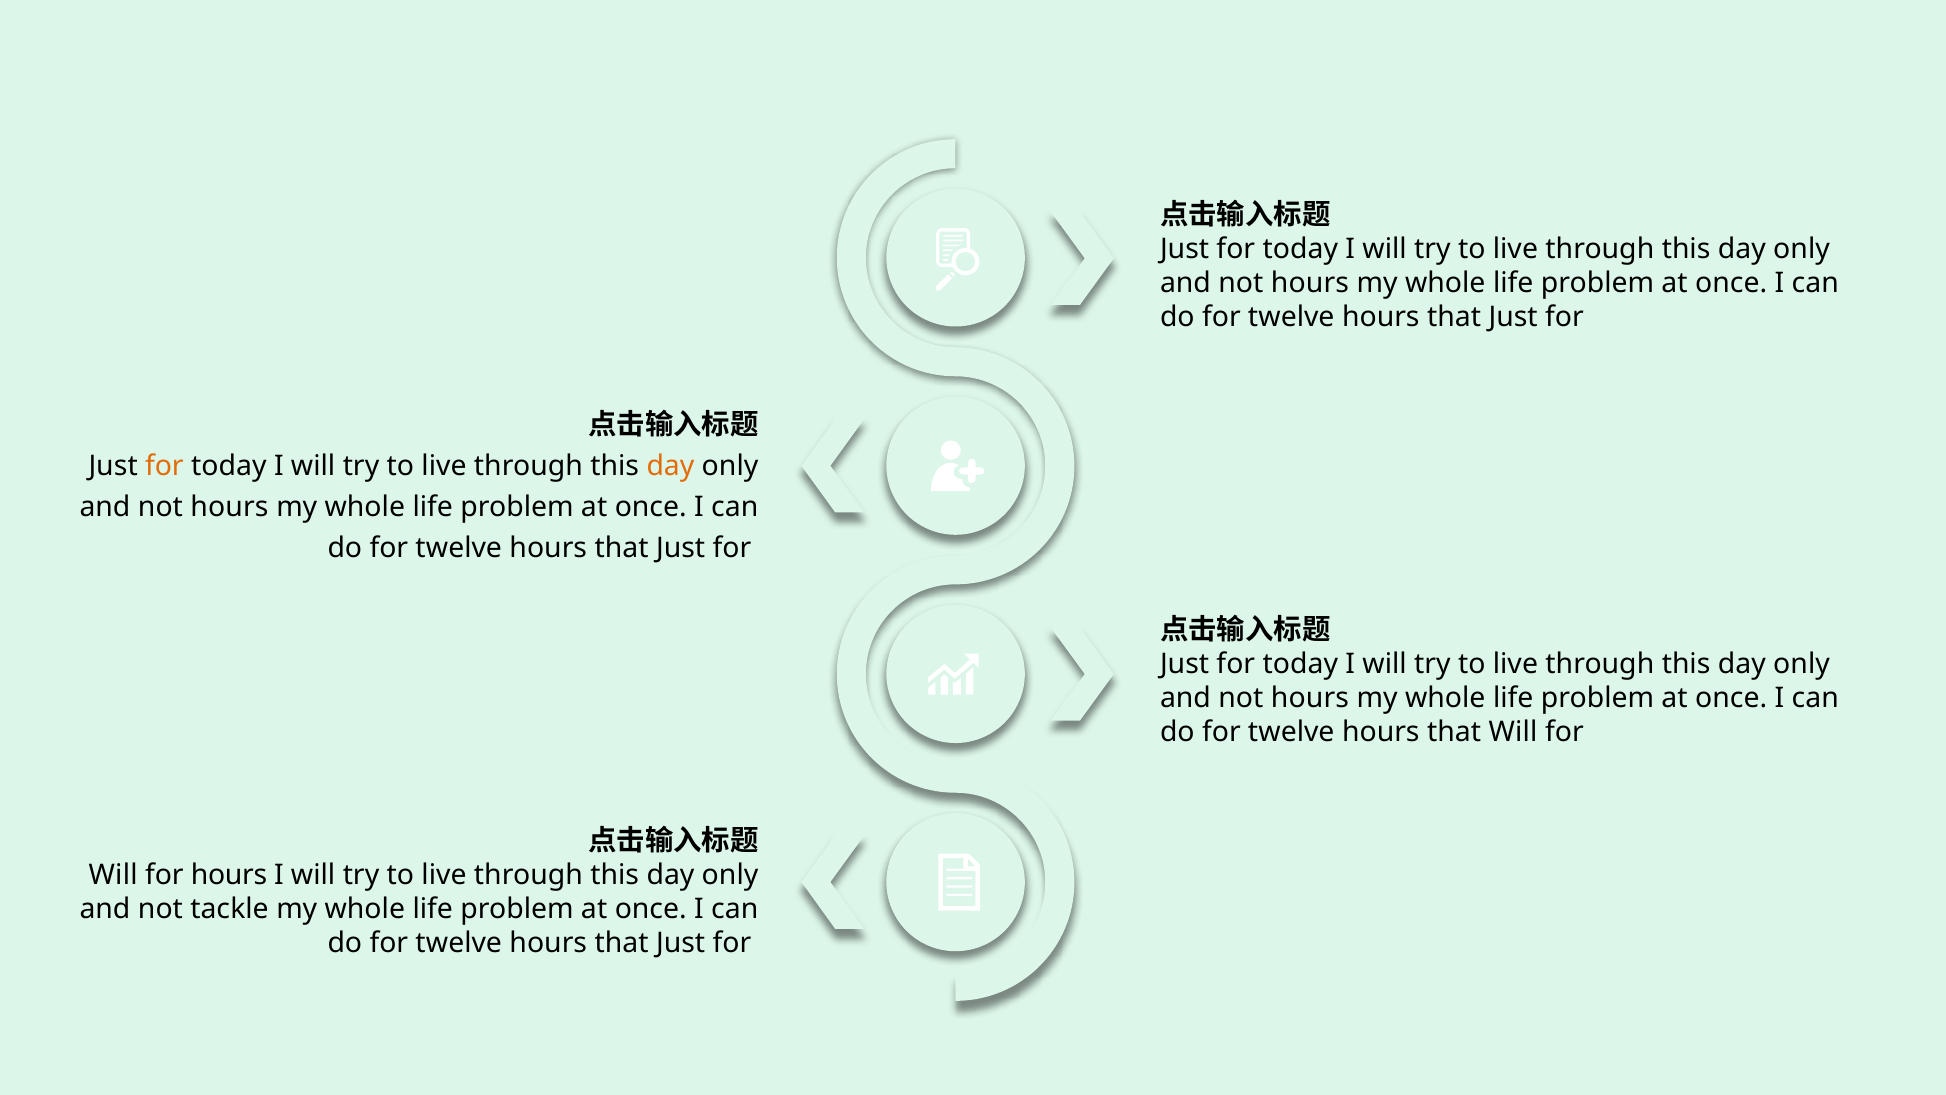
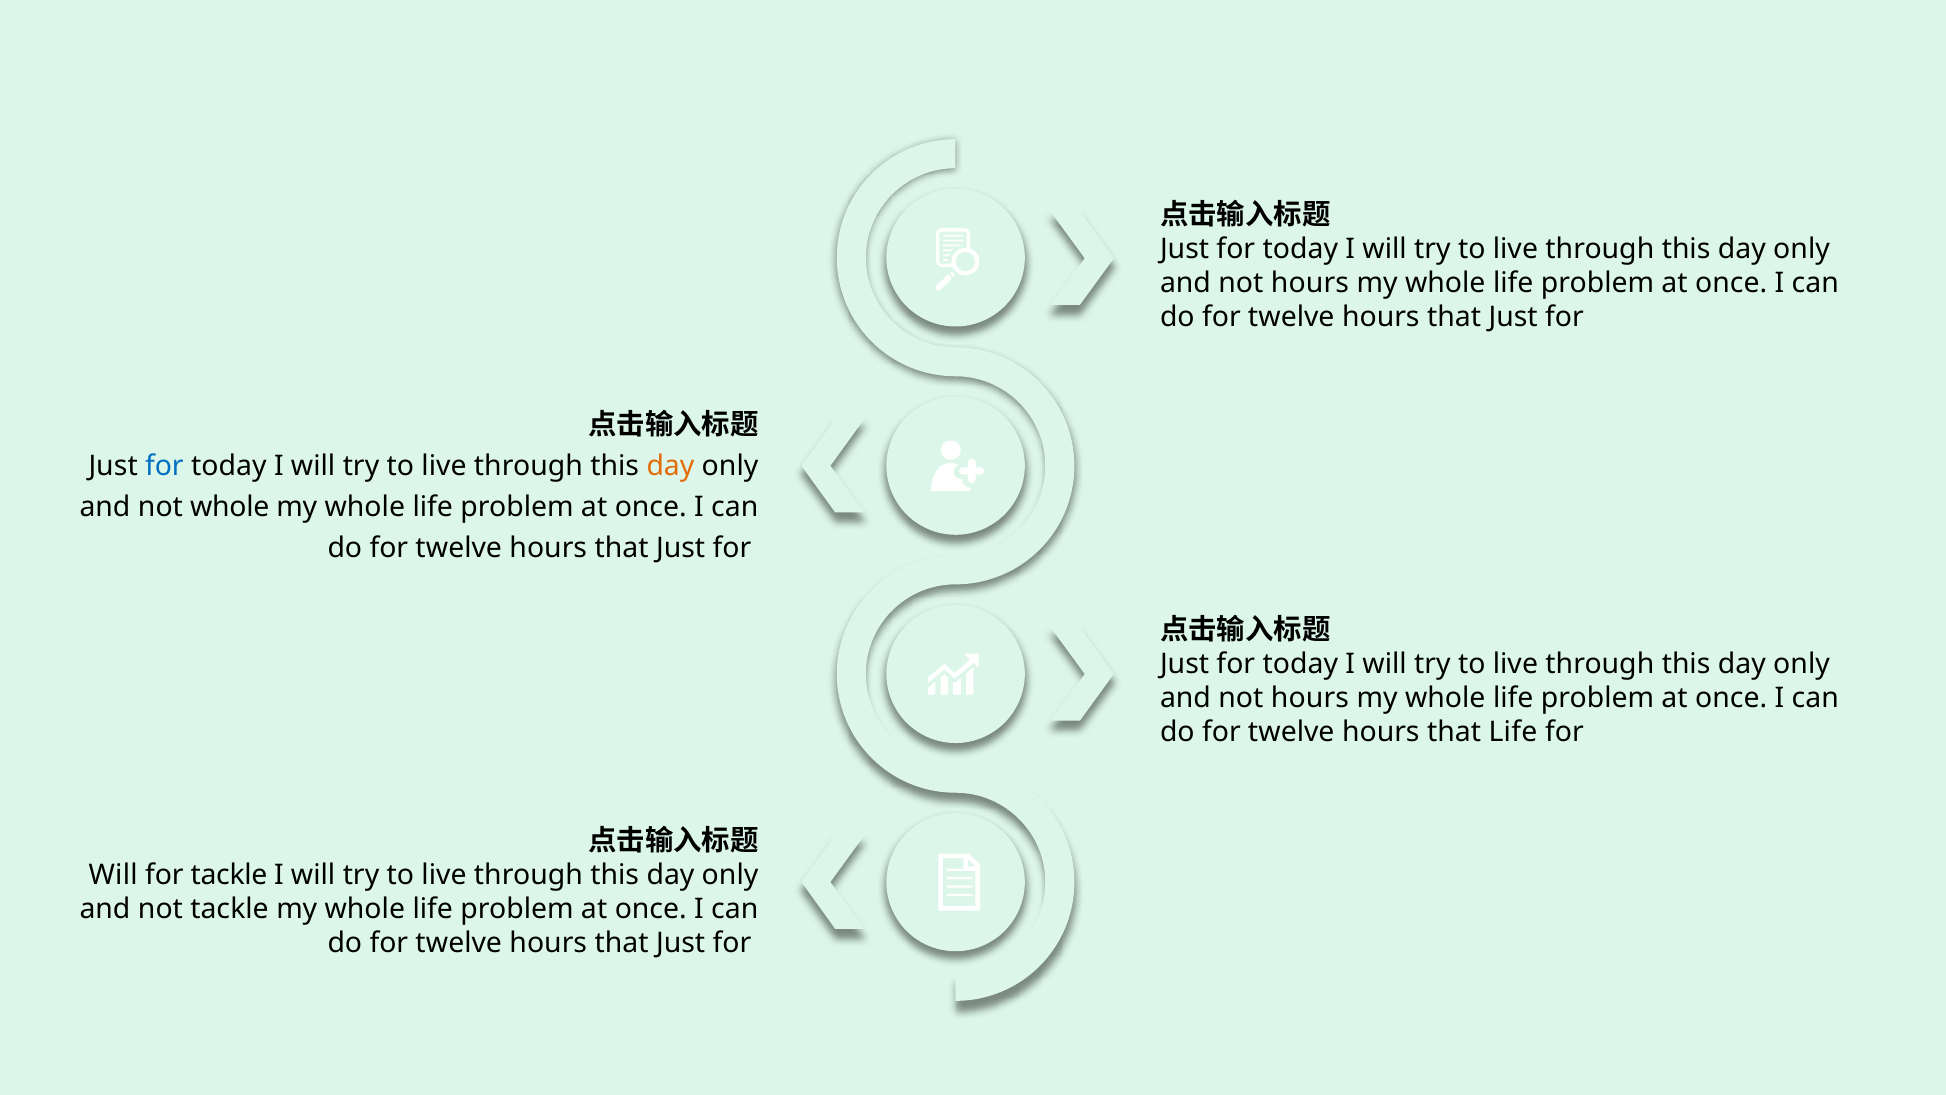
for colour: orange -> blue (164, 466)
hours: hours -> whole (230, 507)
that Will: Will -> Life (1513, 732)
for hours: hours -> tackle (229, 874)
